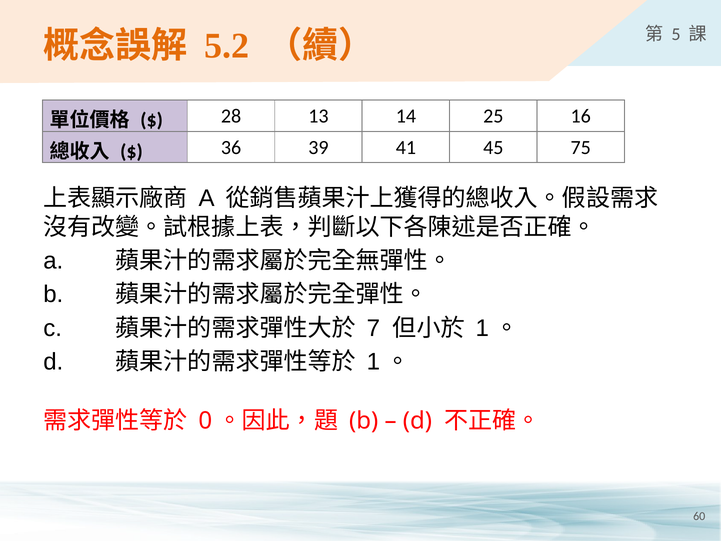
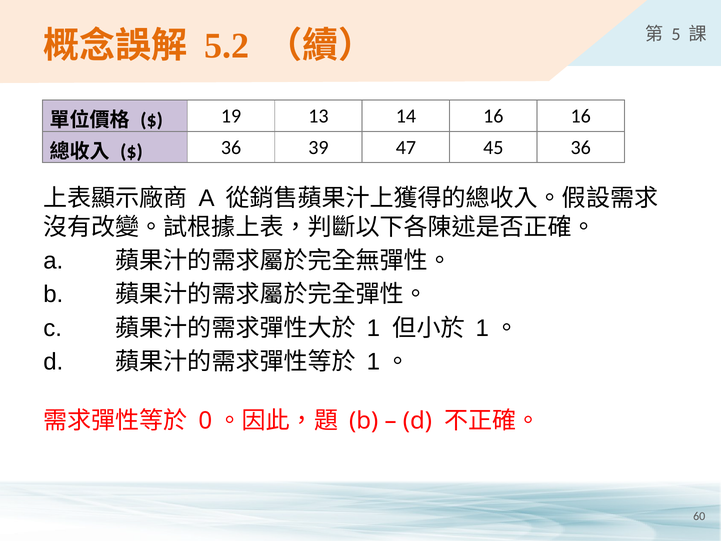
28: 28 -> 19 (231, 116)
14 25: 25 -> 16 (493, 116)
41: 41 -> 47 (406, 147)
45 75: 75 -> 36 (581, 147)
7: 7 -> 1 (373, 328)
